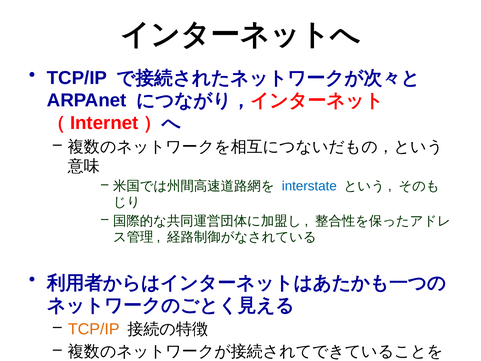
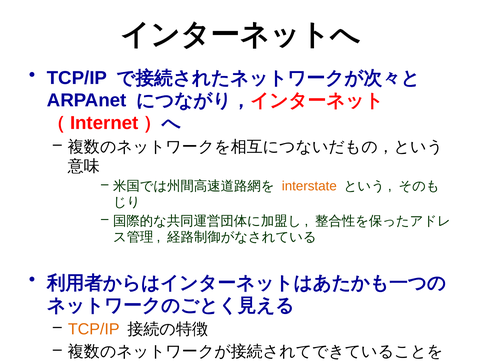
interstate colour: blue -> orange (309, 186)
